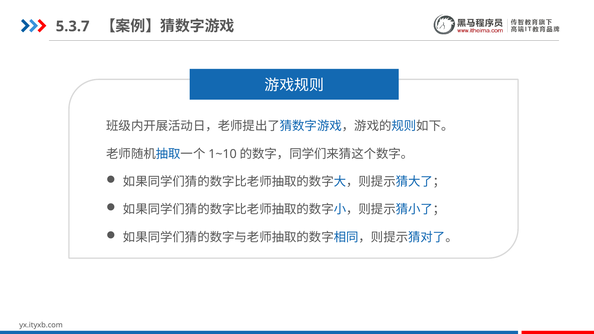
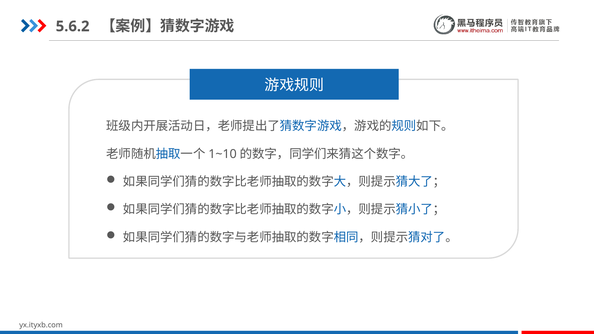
5.3.7: 5.3.7 -> 5.6.2 (73, 26)
